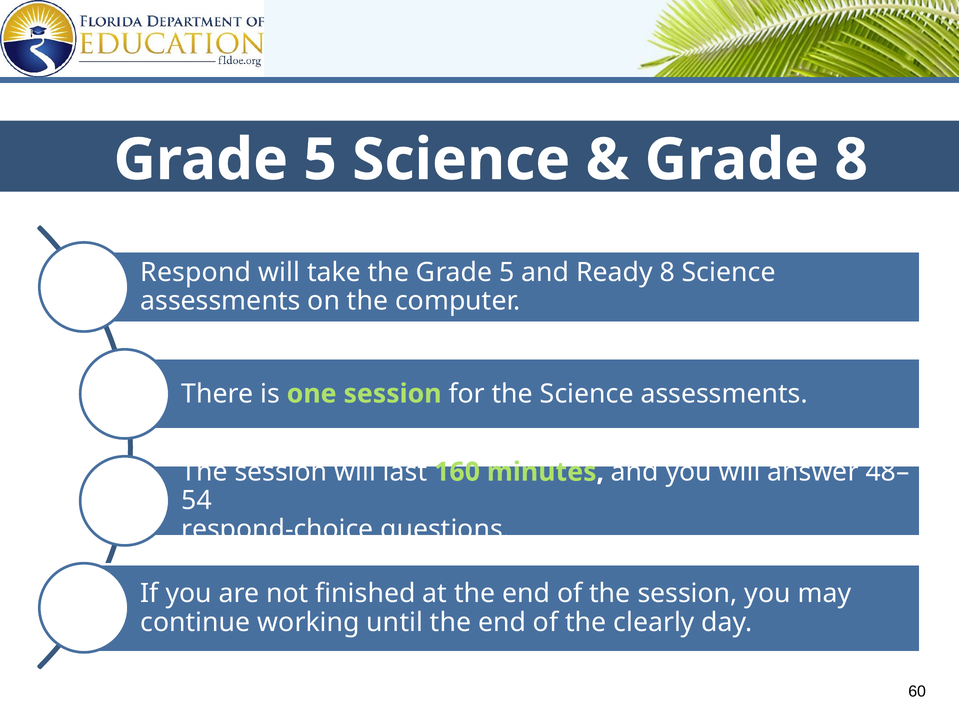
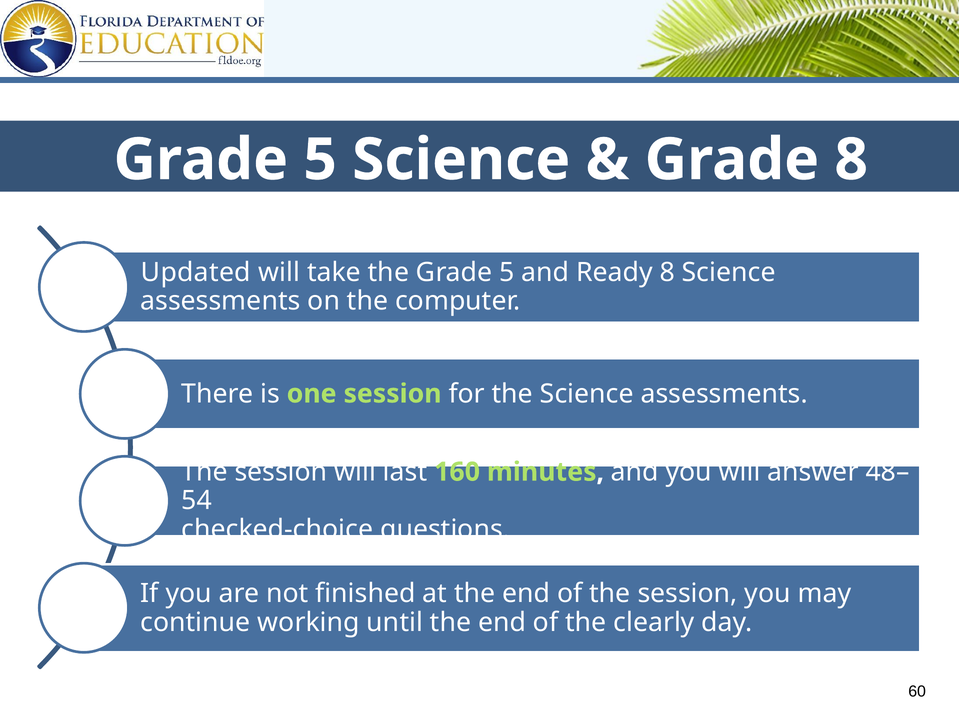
Respond: Respond -> Updated (196, 273)
respond-choice: respond-choice -> checked-choice (277, 530)
